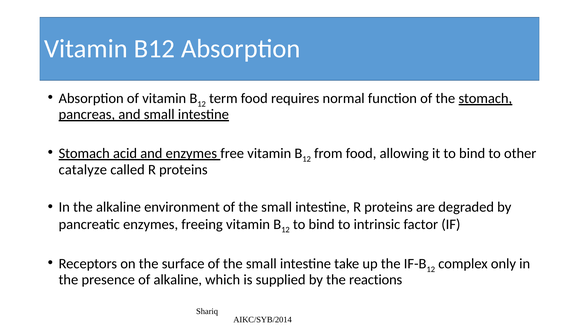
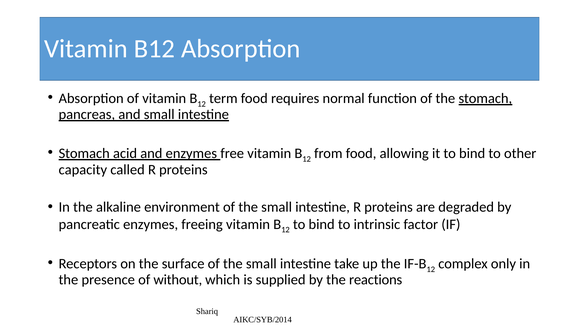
catalyze: catalyze -> capacity (83, 169)
of alkaline: alkaline -> without (178, 280)
